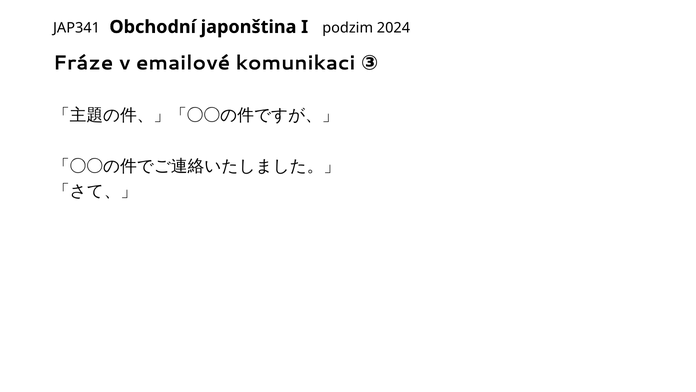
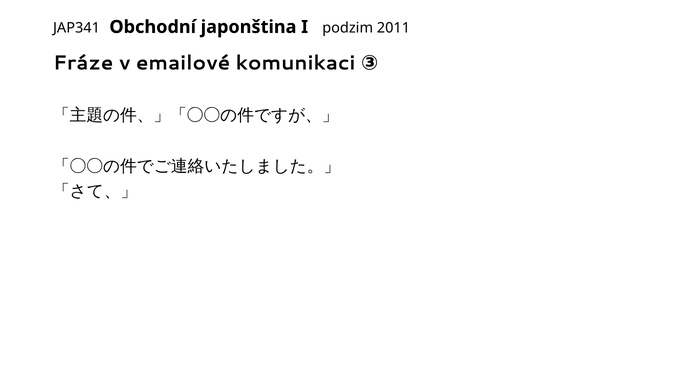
2024: 2024 -> 2011 (393, 28)
